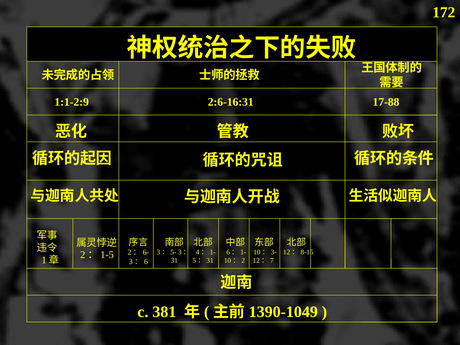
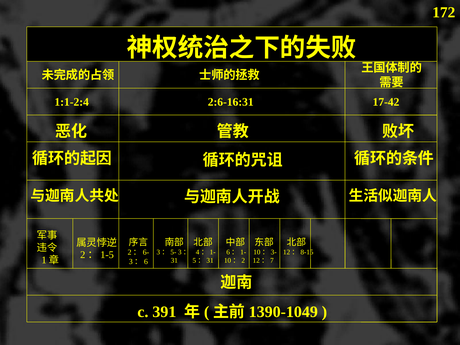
1:1-2:9: 1:1-2:9 -> 1:1-2:4 (72, 102)
17-88: 17-88 -> 17-42 (386, 102)
381: 381 -> 391 (164, 312)
